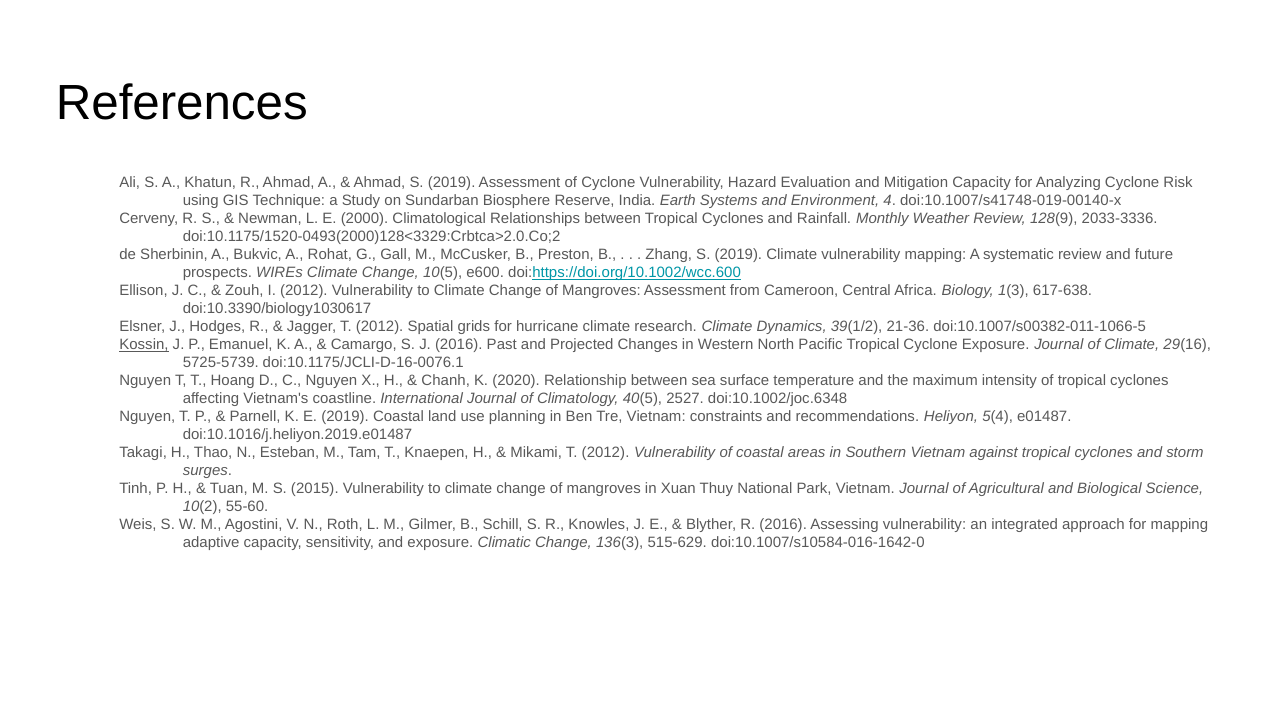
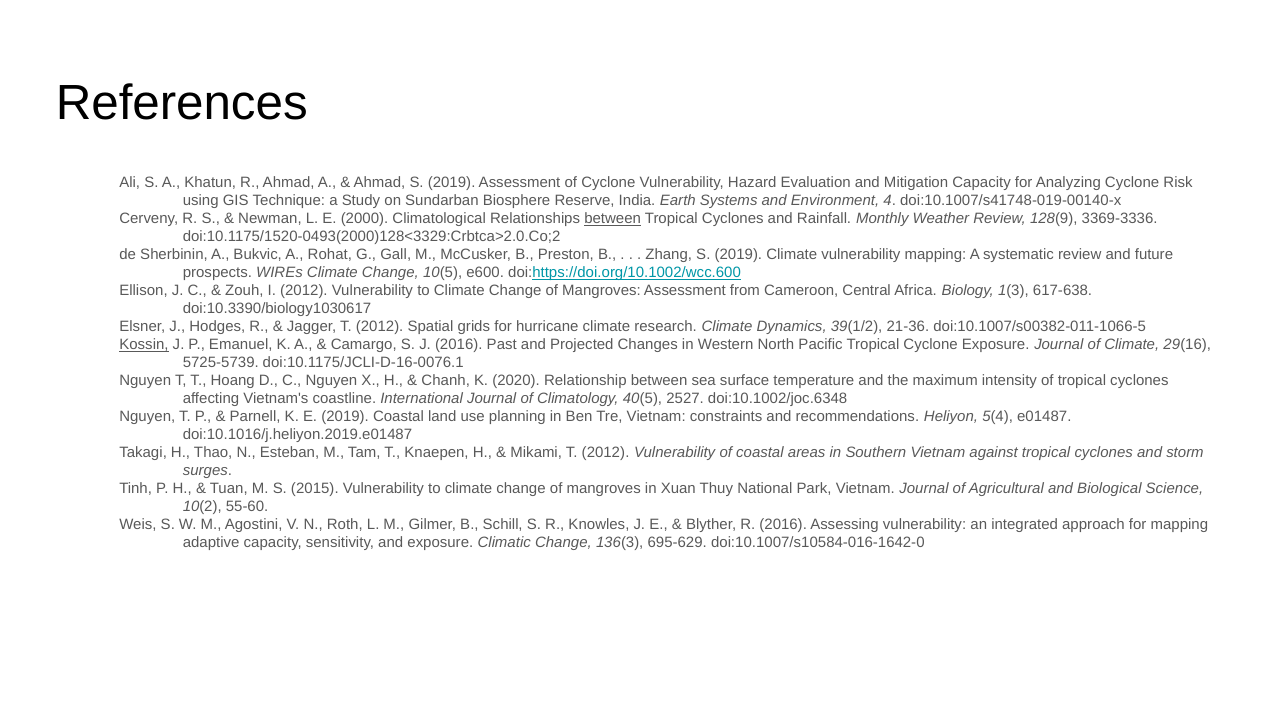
between underline: none -> present (613, 219)
2033-3336: 2033-3336 -> 3369-3336 (1120, 219)
515-629: 515-629 -> 695-629 (677, 542)
